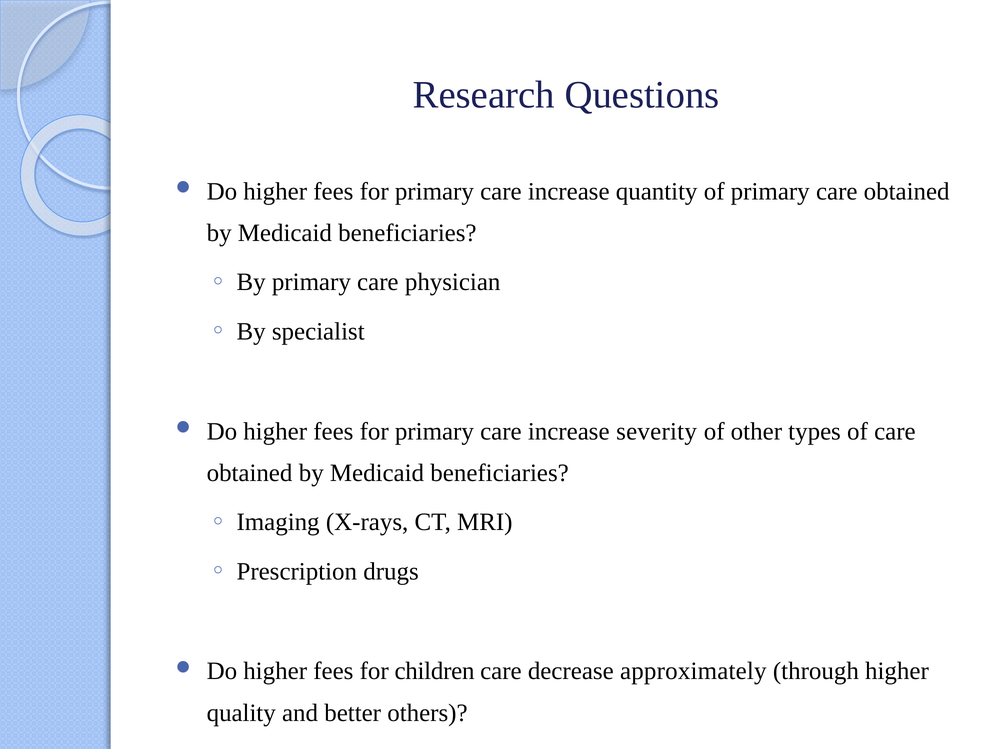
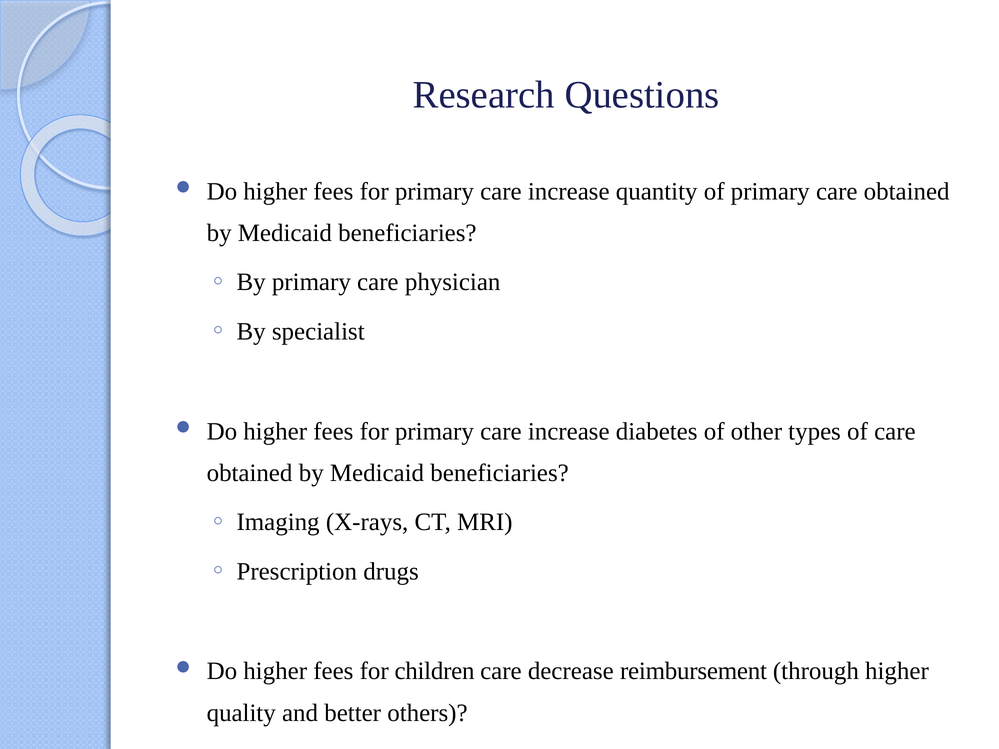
severity: severity -> diabetes (657, 431)
approximately: approximately -> reimbursement (694, 671)
